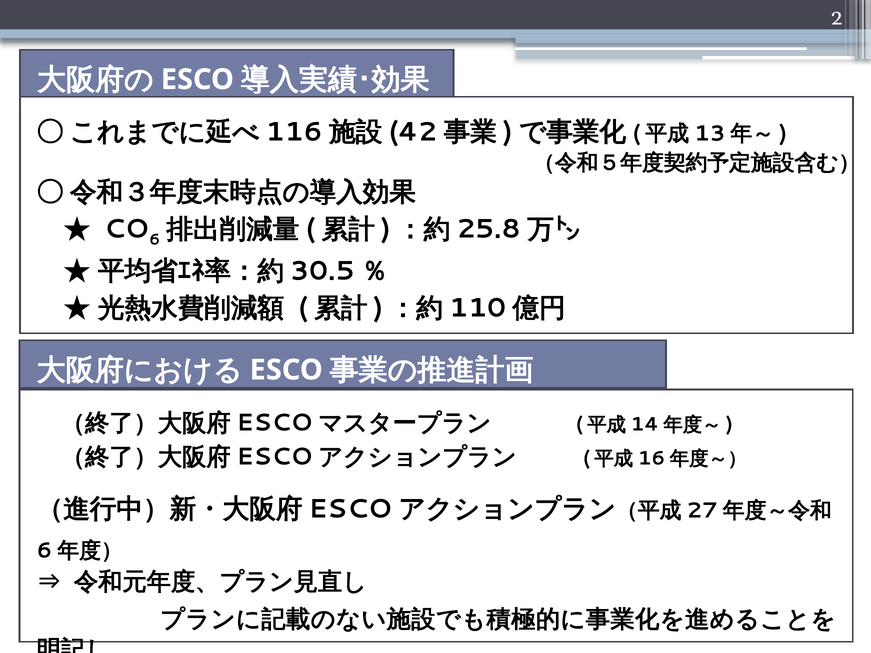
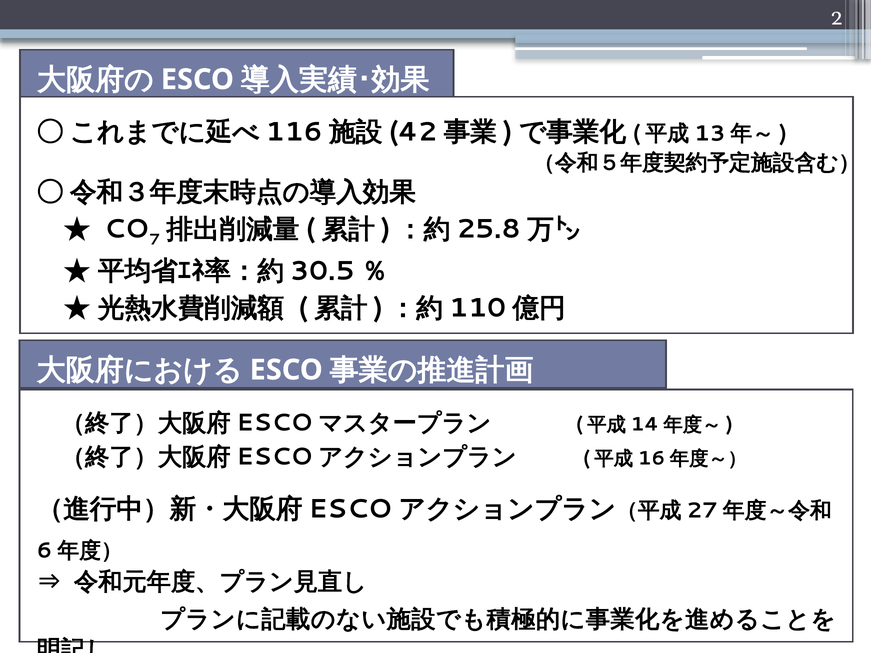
6: 6 -> 7 (155, 240)
